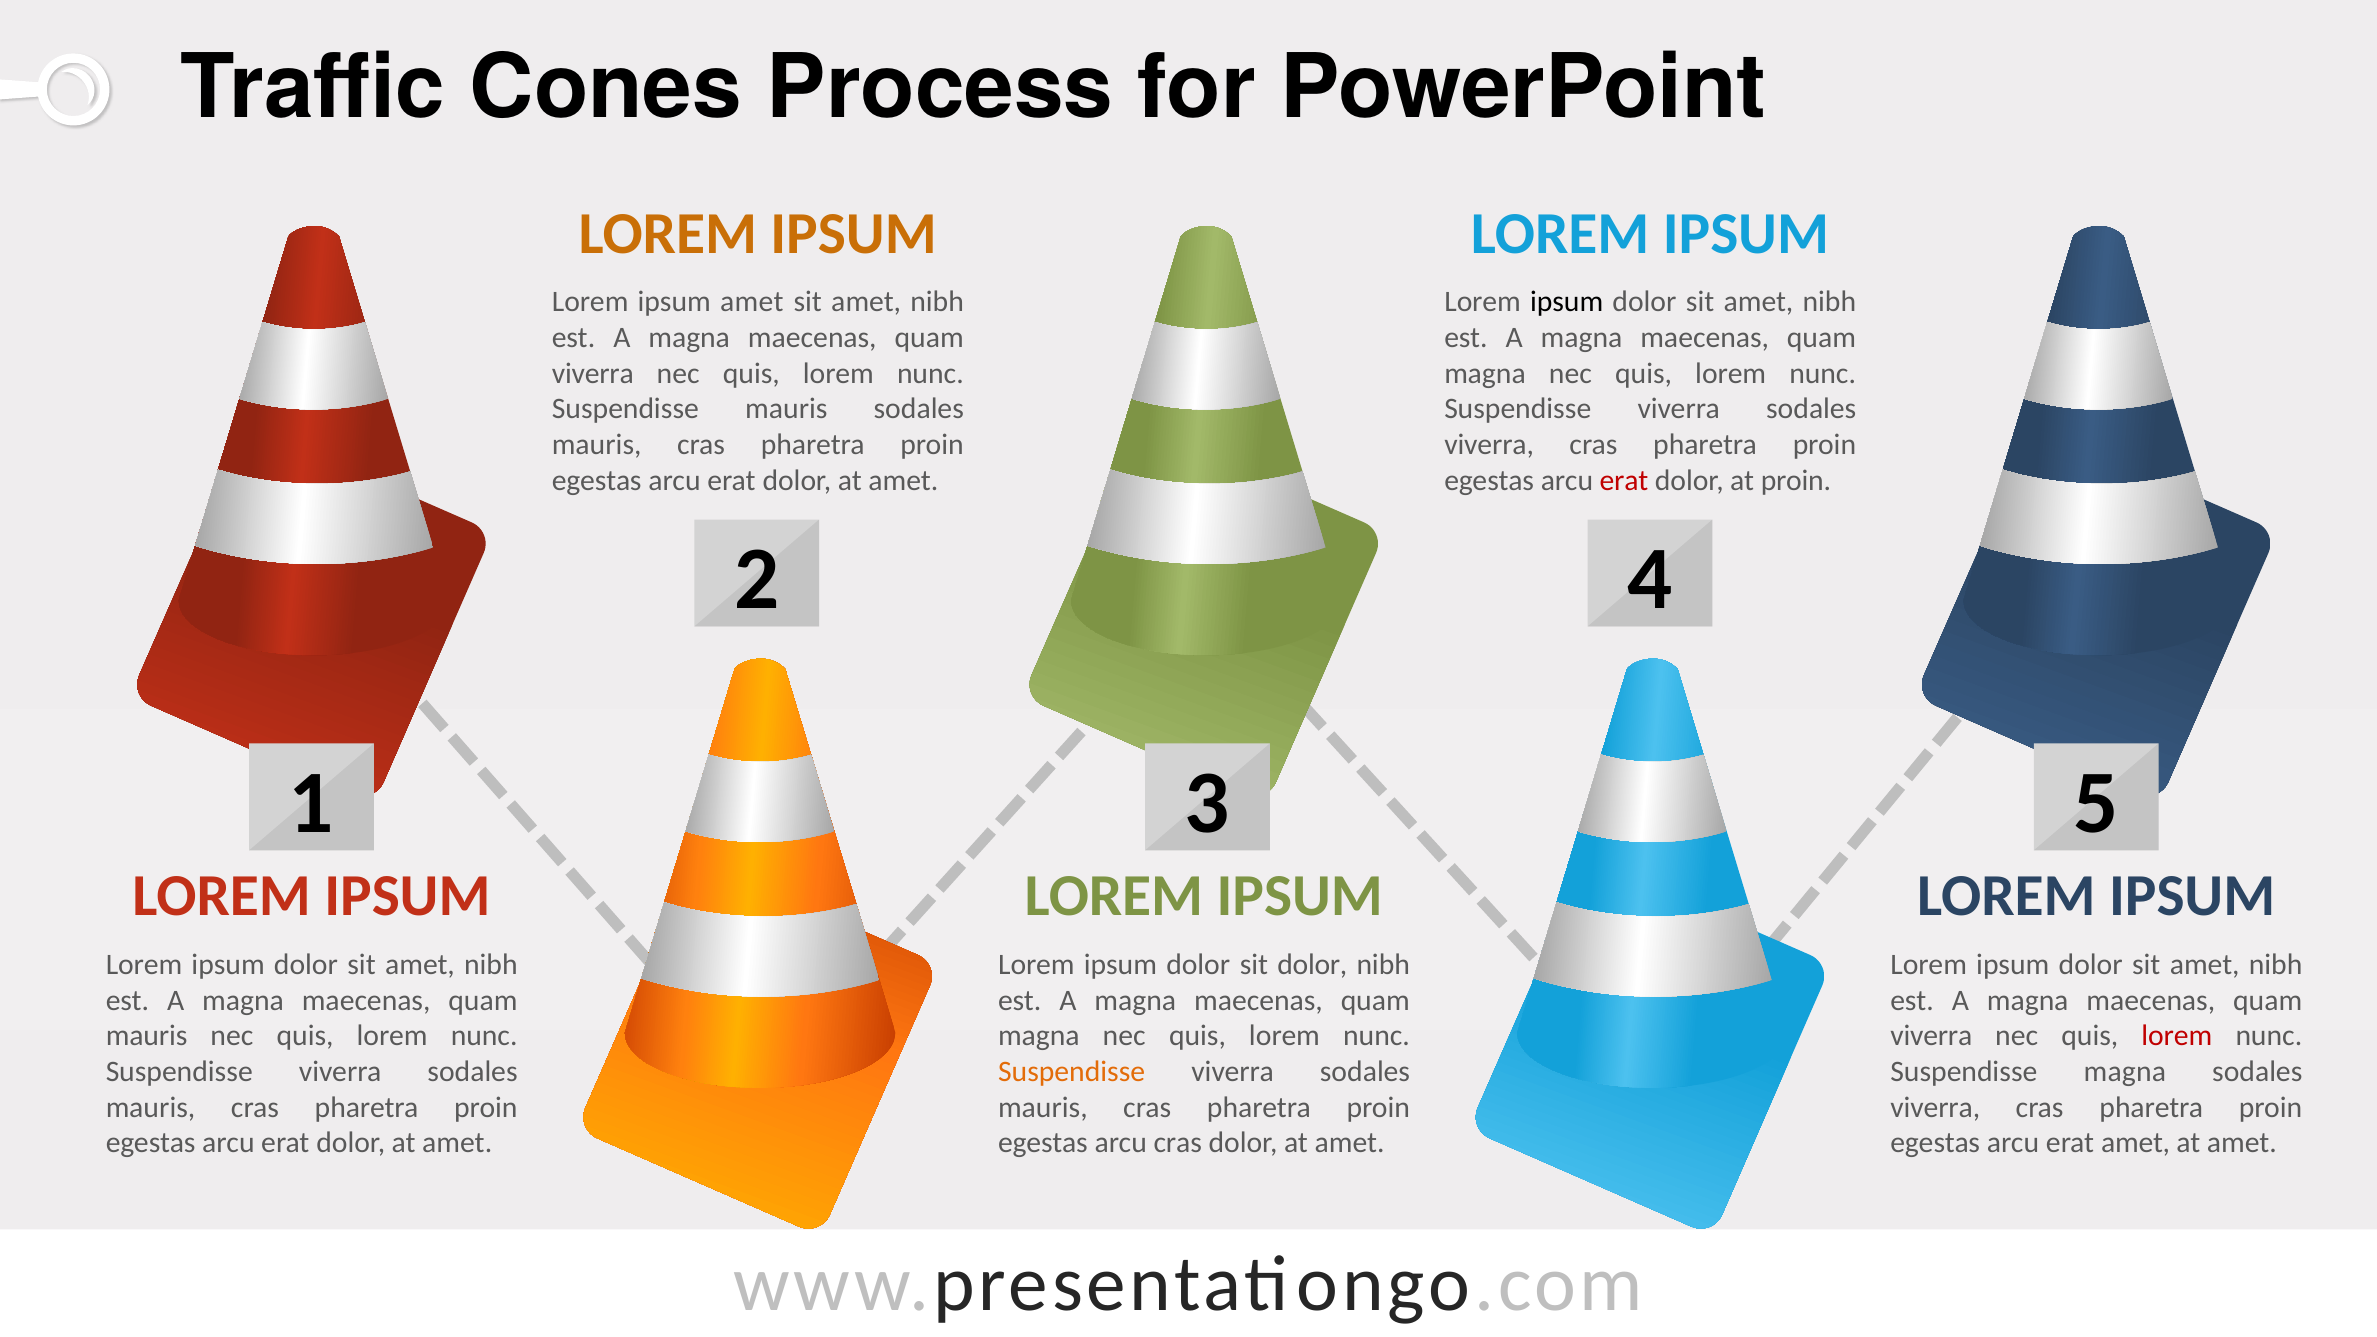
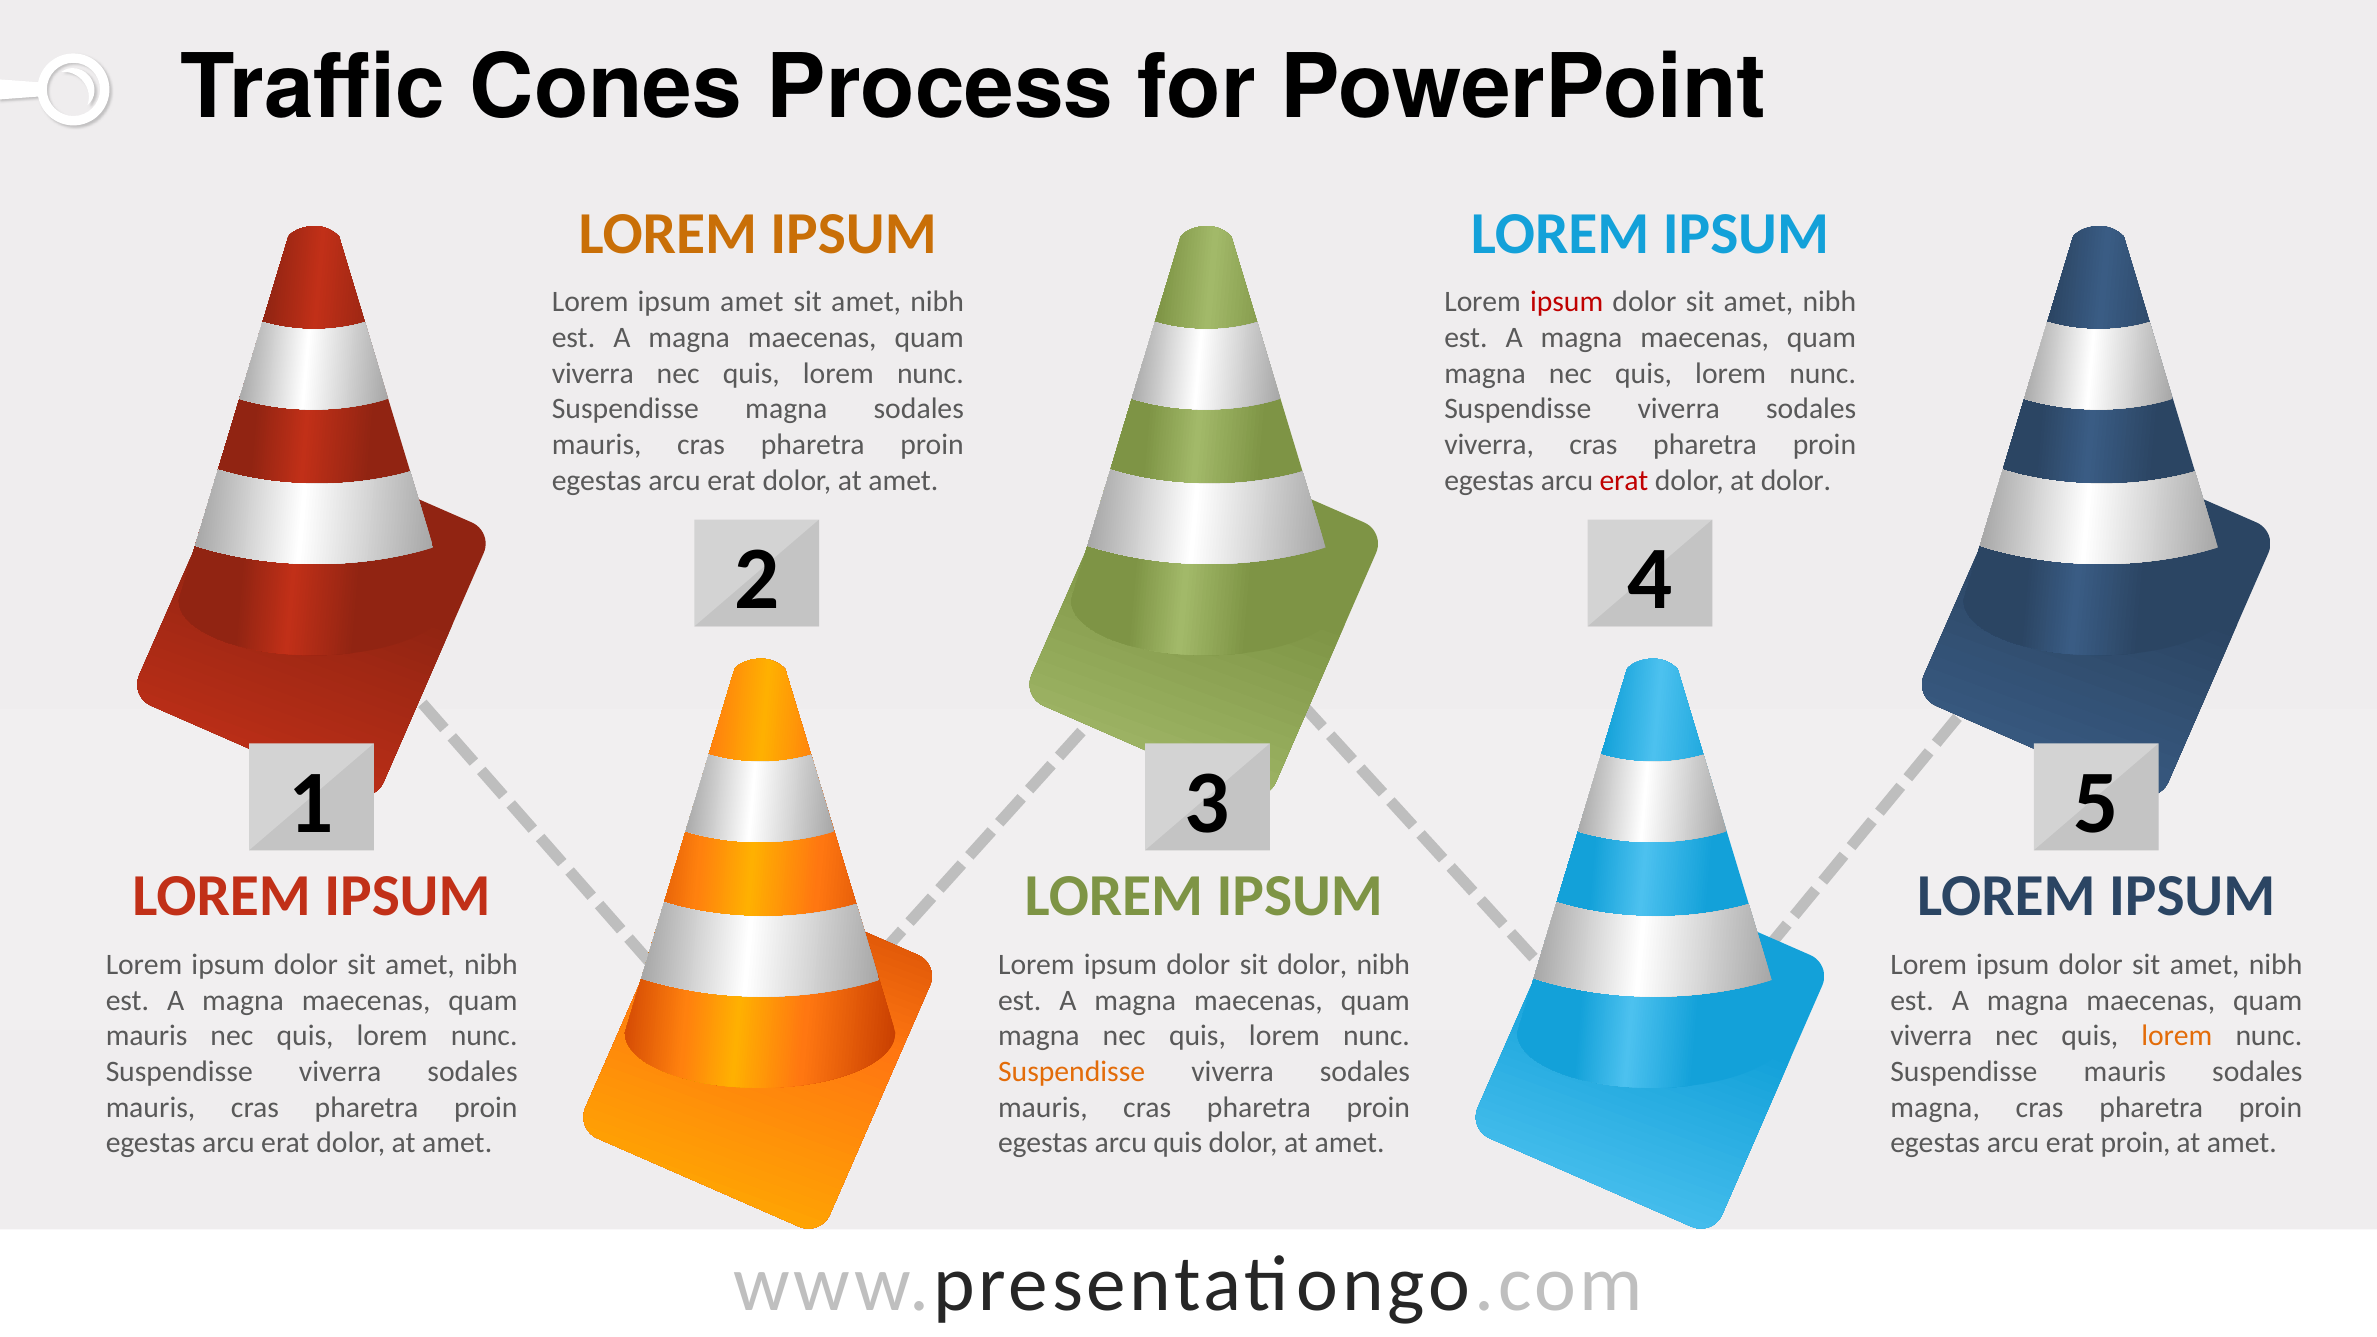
ipsum colour: black -> red (1567, 302)
Suspendisse mauris: mauris -> magna (786, 409)
at proin: proin -> dolor (1796, 480)
lorem colour: red -> orange (2177, 1036)
Suspendisse magna: magna -> mauris (2125, 1072)
viverra: viverra -> magna (1935, 1107)
arcu cras: cras -> quis (1178, 1143)
erat amet: amet -> proin (2136, 1143)
